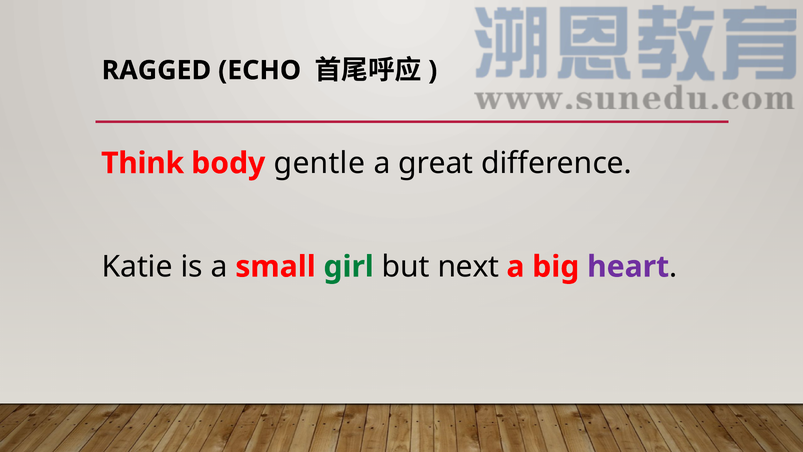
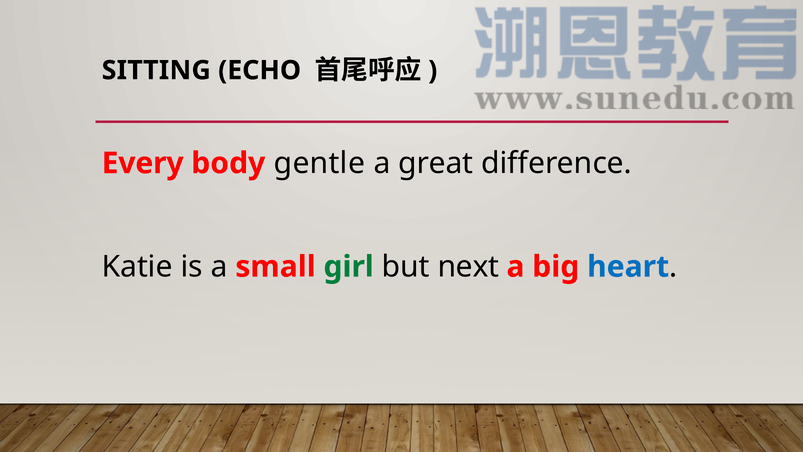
RAGGED: RAGGED -> SITTING (156, 70)
Think: Think -> Every (143, 163)
heart colour: purple -> blue (628, 267)
